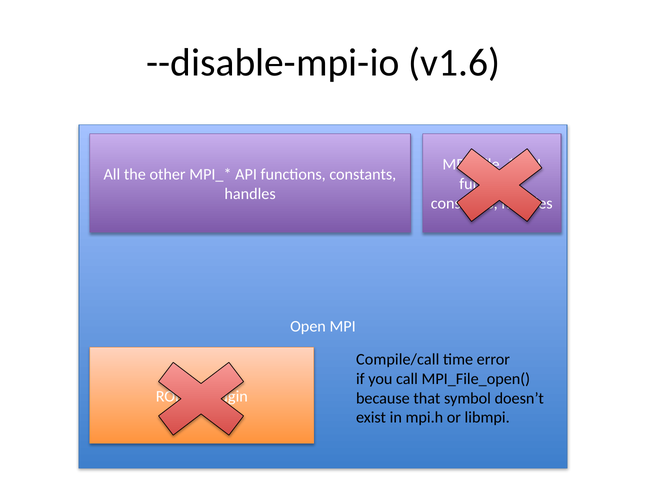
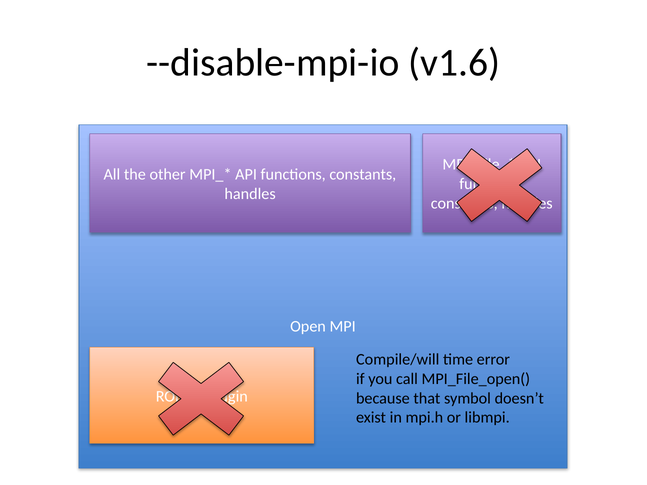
Compile/call: Compile/call -> Compile/will (398, 360)
